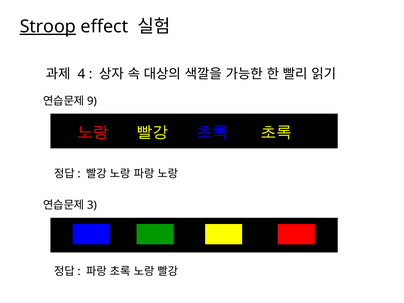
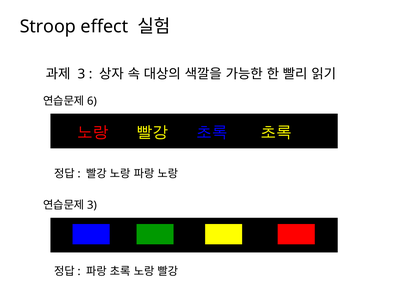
Stroop underline: present -> none (48, 27)
4: 4 -> 3 (81, 74)
9: 9 -> 6 (92, 101)
